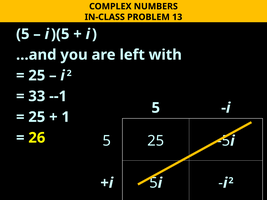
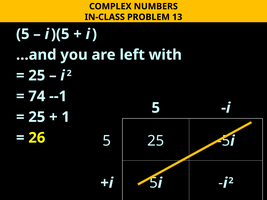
33: 33 -> 74 (37, 96)
